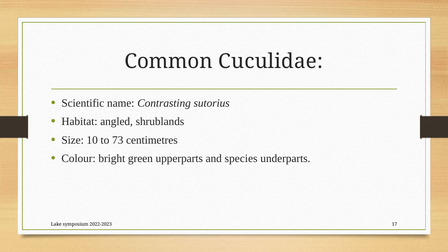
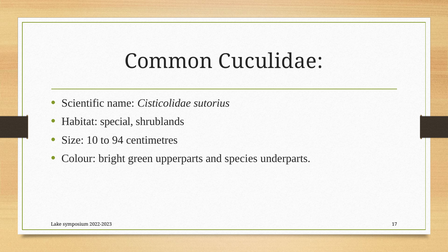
Contrasting: Contrasting -> Cisticolidae (164, 103)
angled: angled -> special (117, 122)
73: 73 -> 94 (118, 140)
